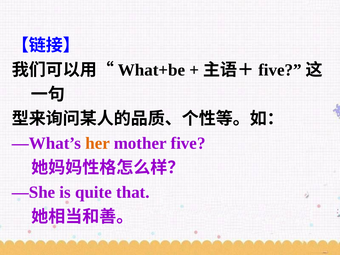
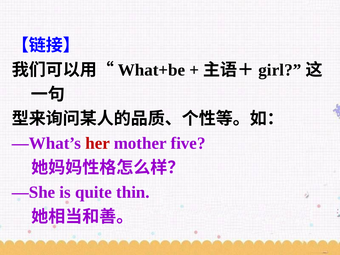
five: five -> girl (280, 70)
her colour: orange -> red (98, 143)
that: that -> thin (133, 192)
